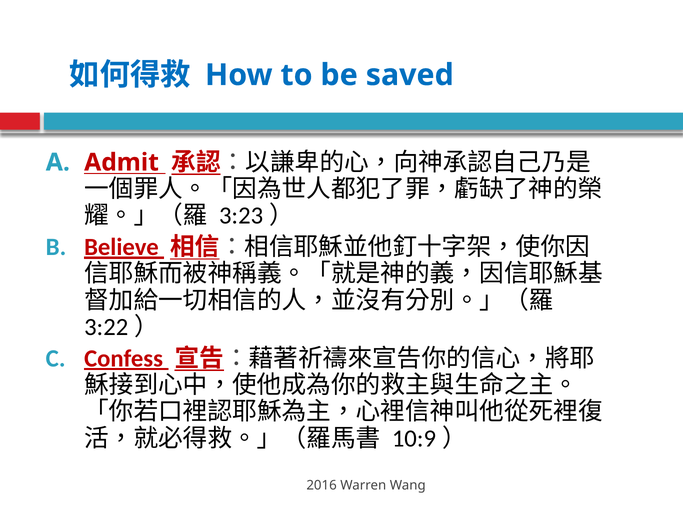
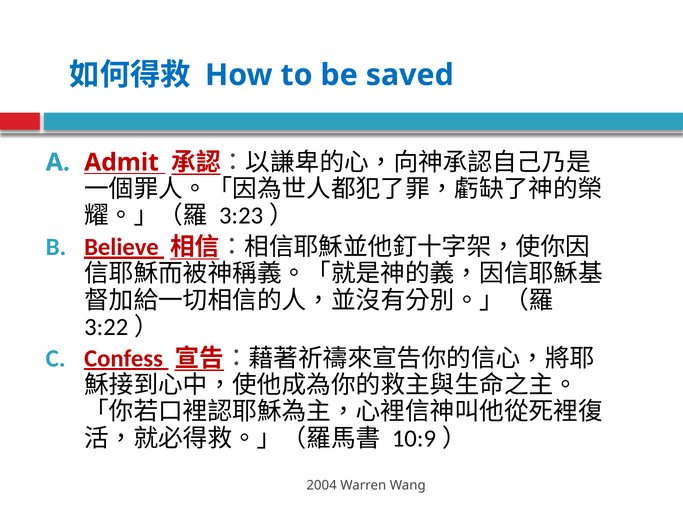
2016: 2016 -> 2004 (322, 485)
